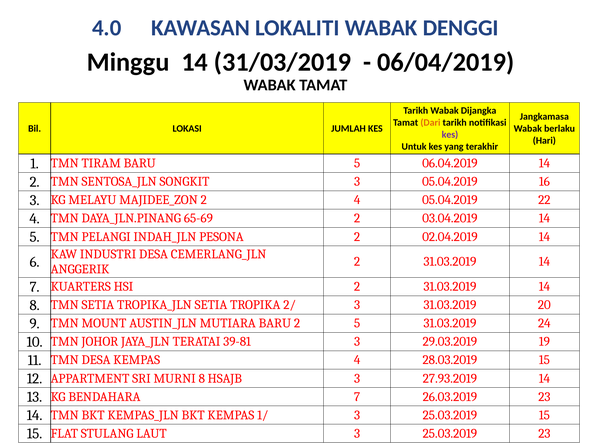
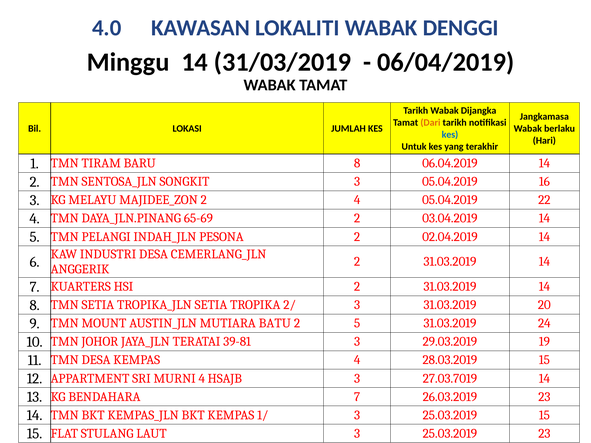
kes colour: purple -> blue (450, 135)
BARU 5: 5 -> 8 (357, 163)
MUTIARA BARU: BARU -> BATU (275, 323)
MURNI 8: 8 -> 4 (202, 379)
27.93.2019: 27.93.2019 -> 27.03.7019 (450, 379)
